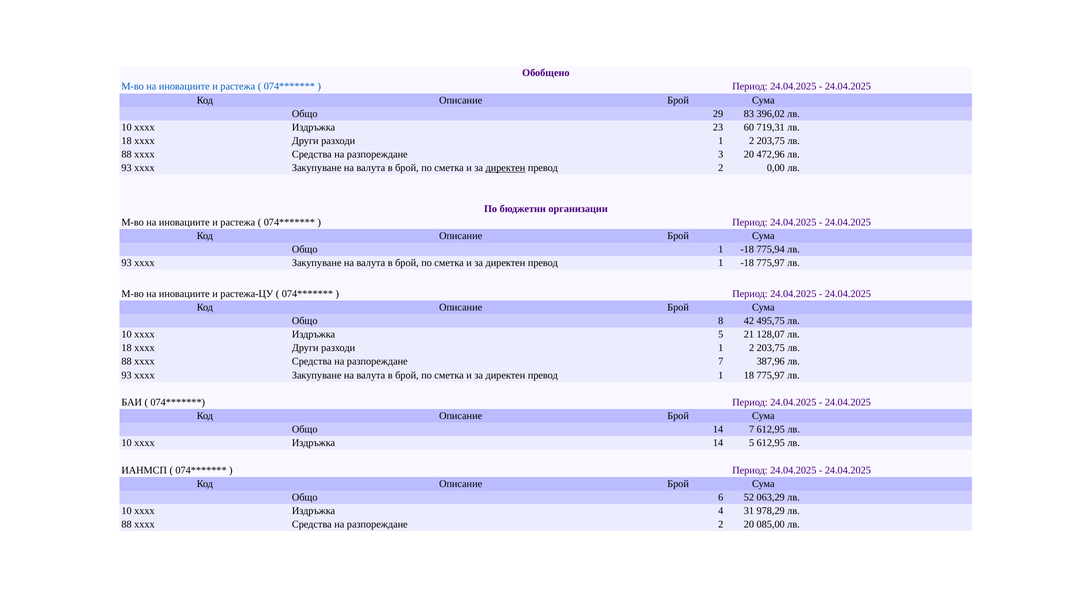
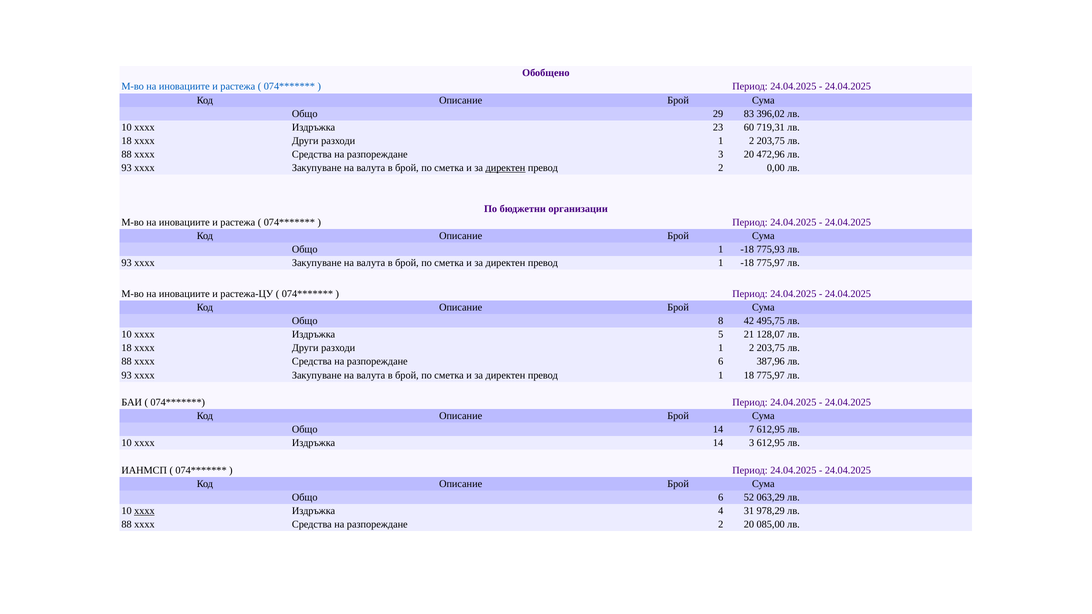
775,94: 775,94 -> 775,93 (771, 250)
разпореждане 7: 7 -> 6 (721, 362)
14 5: 5 -> 3 (752, 443)
xxxx underline: none -> present (144, 511)
